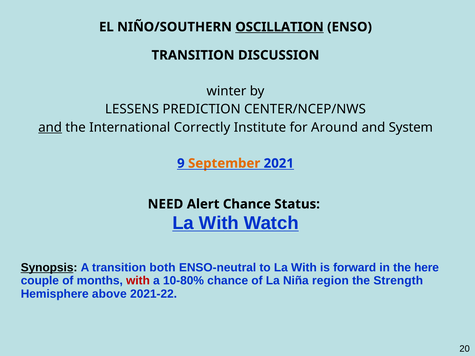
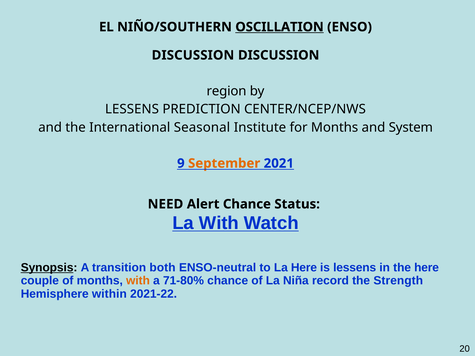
TRANSITION: TRANSITION -> DISCUSSION (193, 55)
winter: winter -> region (227, 91)
and underline: present -> none (50, 127)
Correctly: Correctly -> Seasonal (202, 127)
for Around: Around -> Months (335, 127)
to La With: With -> Here (304, 268)
is forward: forward -> lessens (355, 268)
with colour: red -> orange (138, 281)
10-80%: 10-80% -> 71-80% (183, 281)
region: region -> record (330, 281)
above: above -> within (109, 294)
